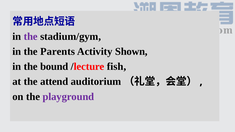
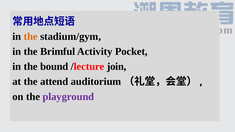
the colour: purple -> orange (31, 37)
Parents: Parents -> Brimful (58, 52)
Shown: Shown -> Pocket (131, 52)
fish: fish -> join (117, 67)
